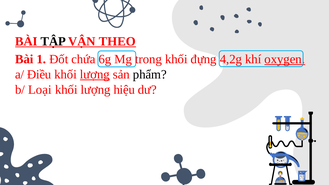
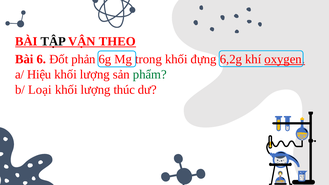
1: 1 -> 6 (41, 59)
chứa: chứa -> phản (83, 59)
4,2g: 4,2g -> 6,2g (231, 59)
Điều: Điều -> Hiệu (39, 75)
lượng underline: present -> none (95, 75)
phẩm colour: black -> green (150, 75)
hiệu: hiệu -> thúc (124, 90)
